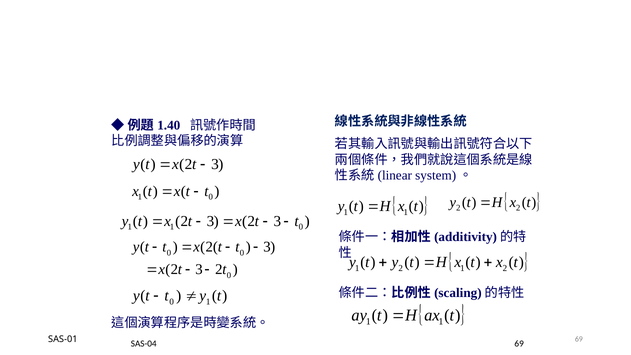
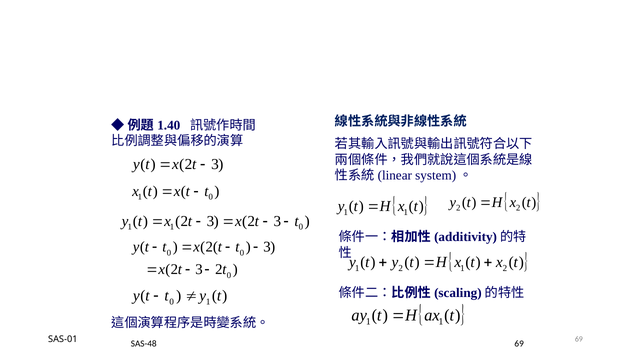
SAS-04: SAS-04 -> SAS-48 (144, 344)
